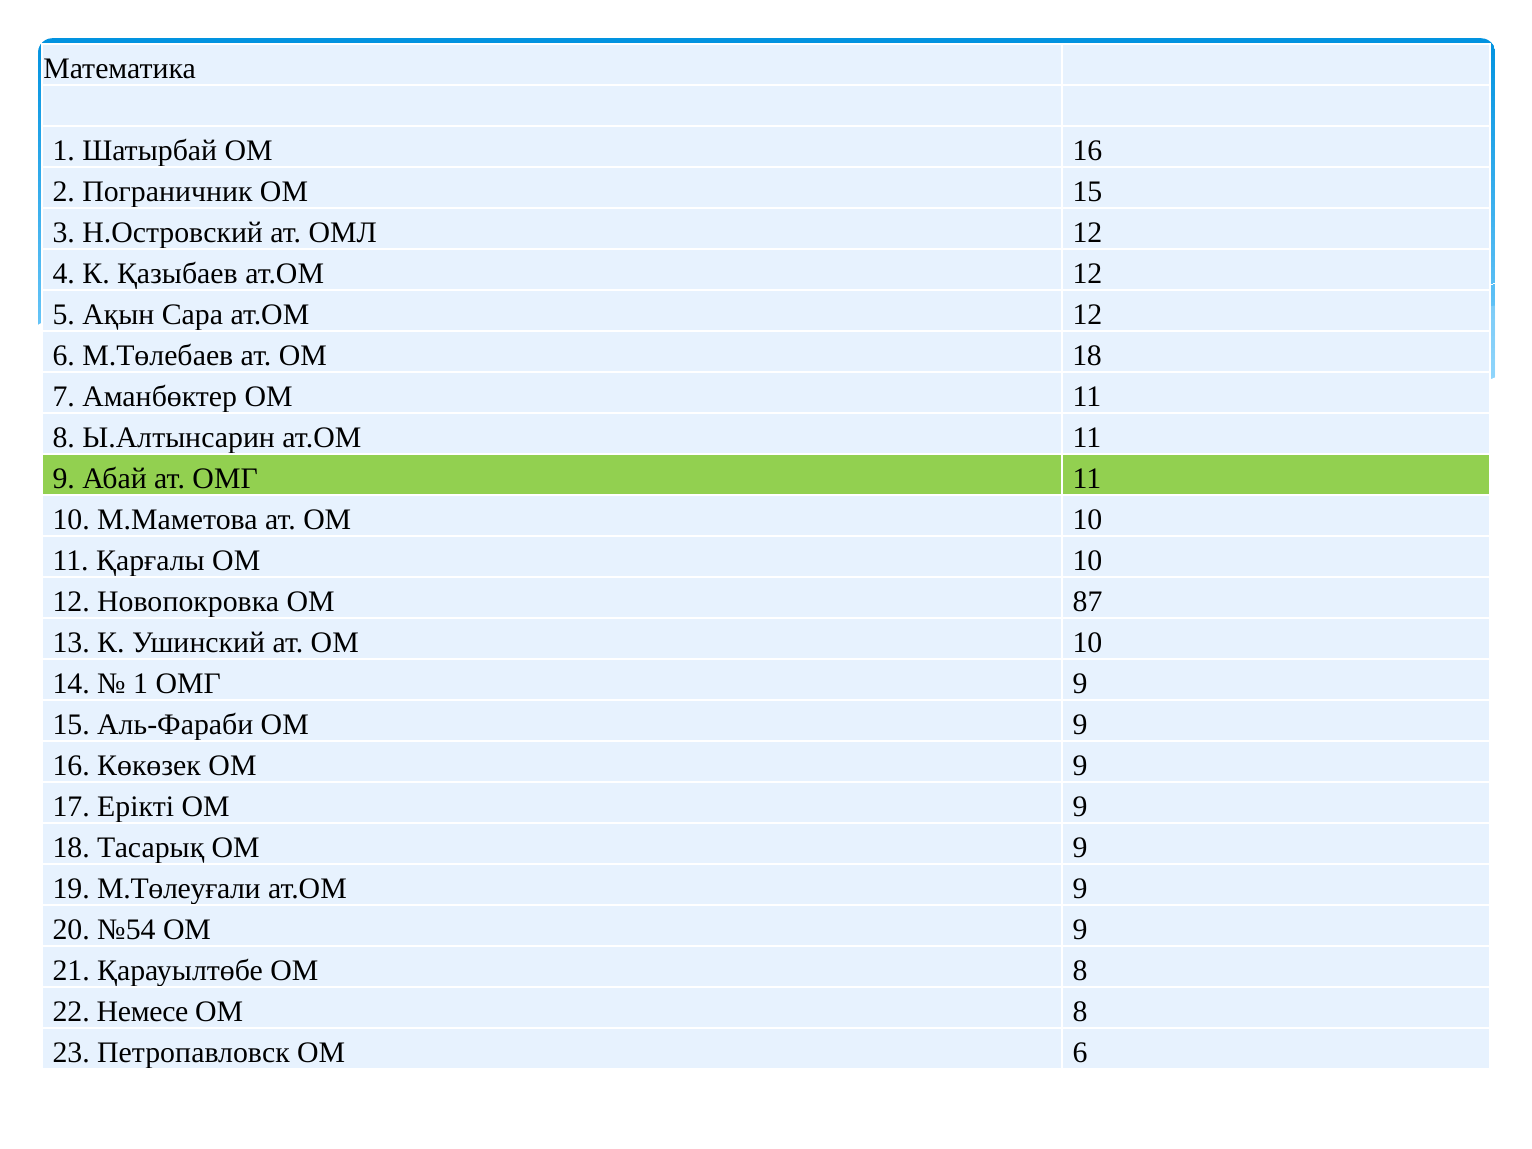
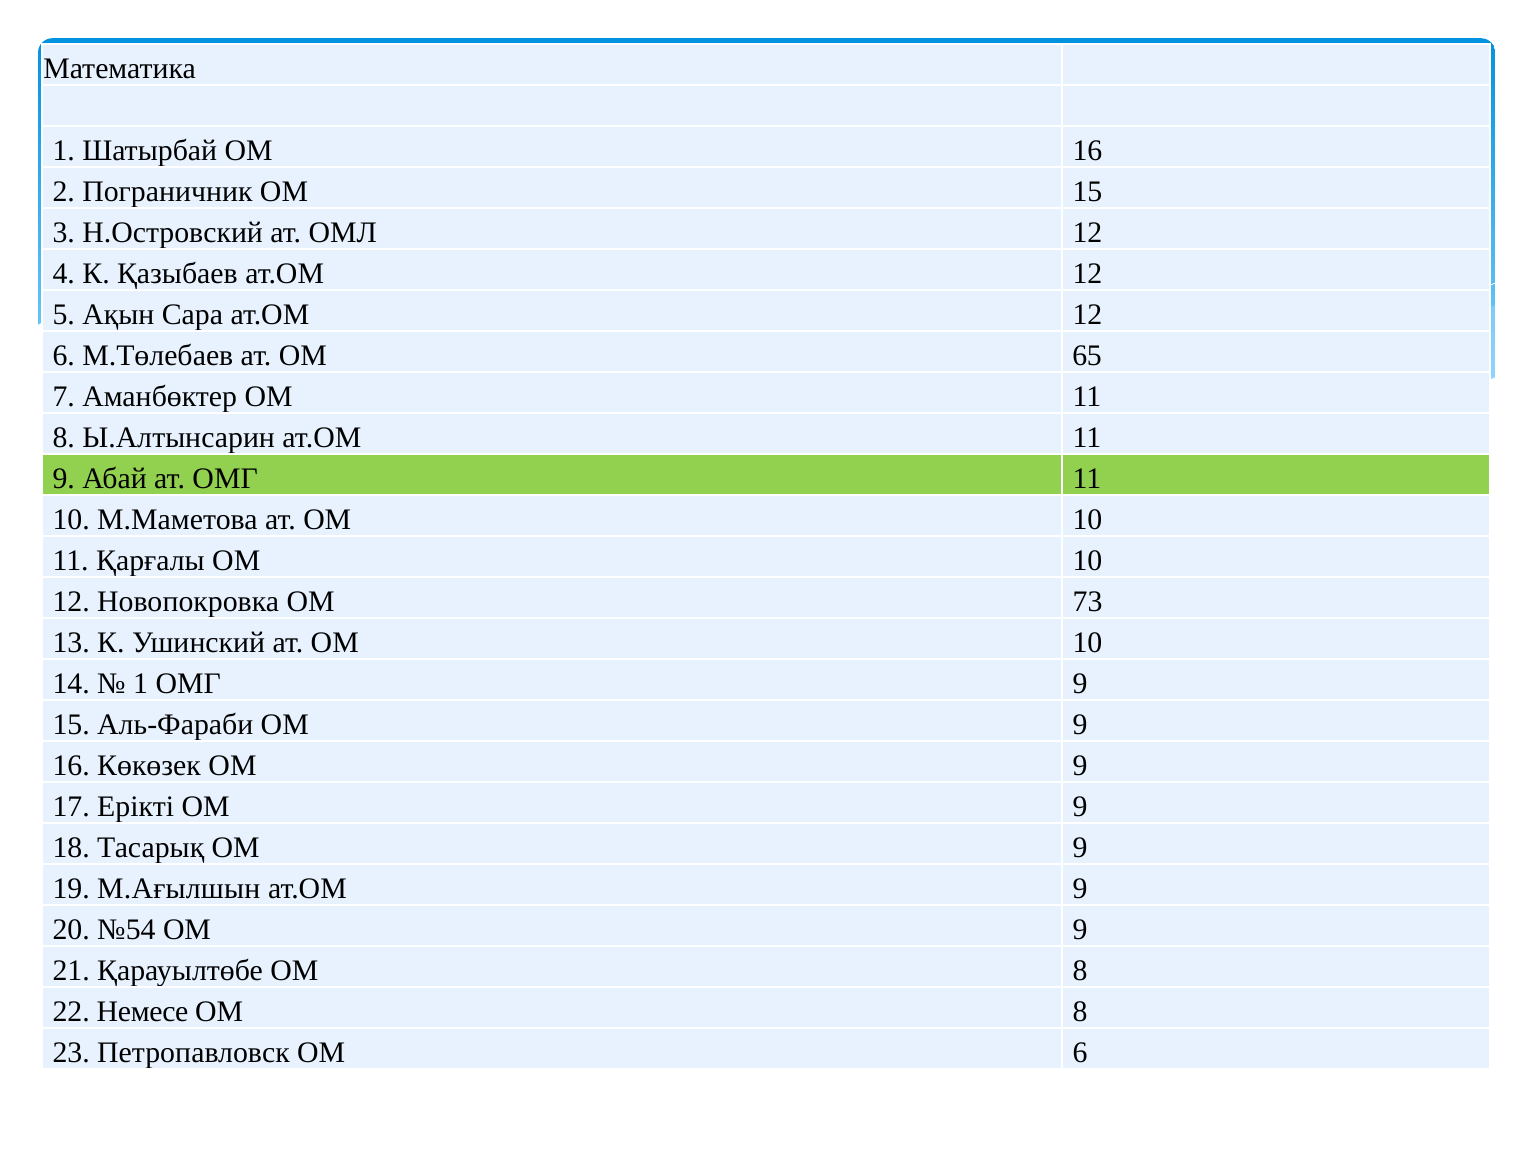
ОМ 18: 18 -> 65 (1087, 356)
87: 87 -> 73 (1088, 602)
М.Төлеуғали: М.Төлеуғали -> М.Ағылшын (179, 889)
